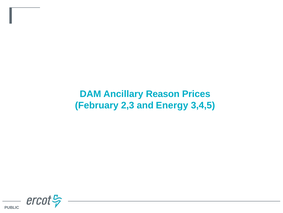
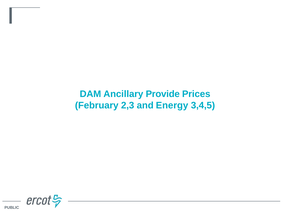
Reason: Reason -> Provide (163, 94)
